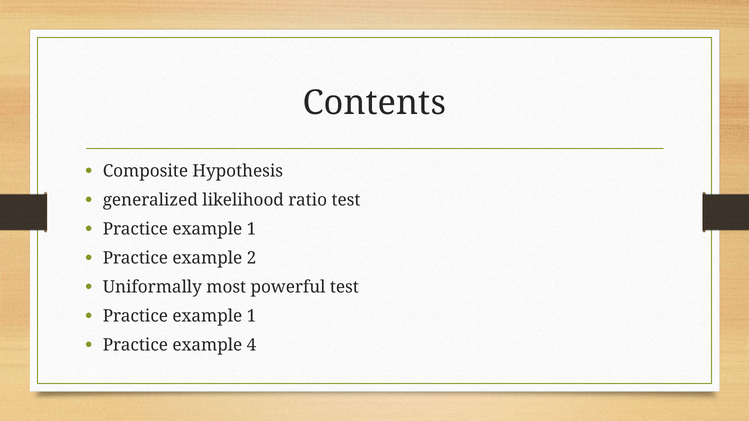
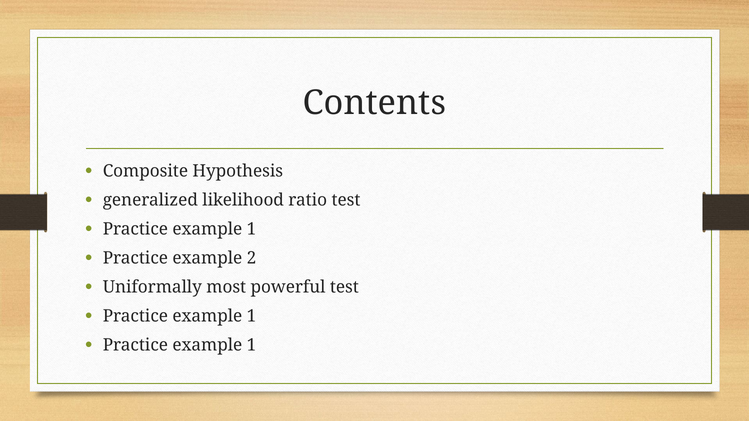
4: 4 -> 1 (251, 345)
